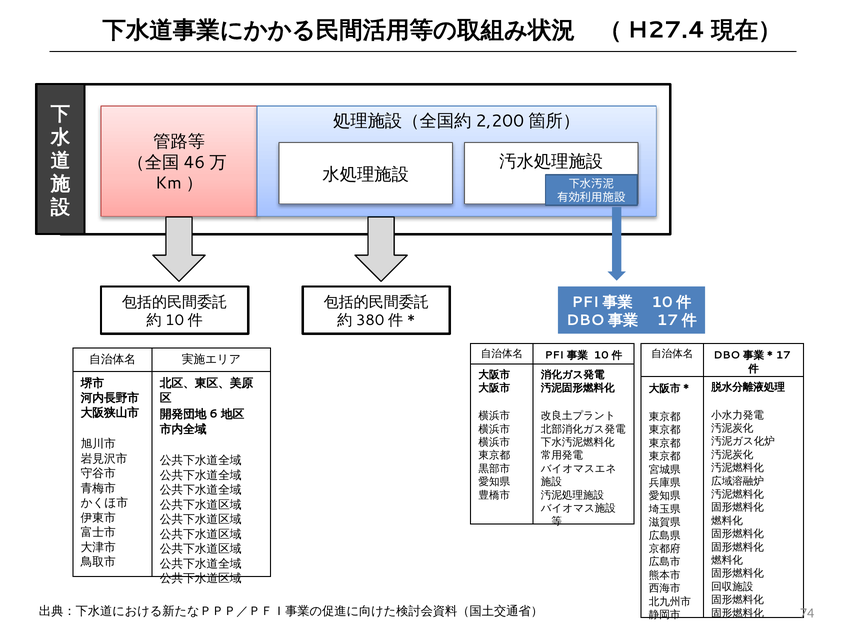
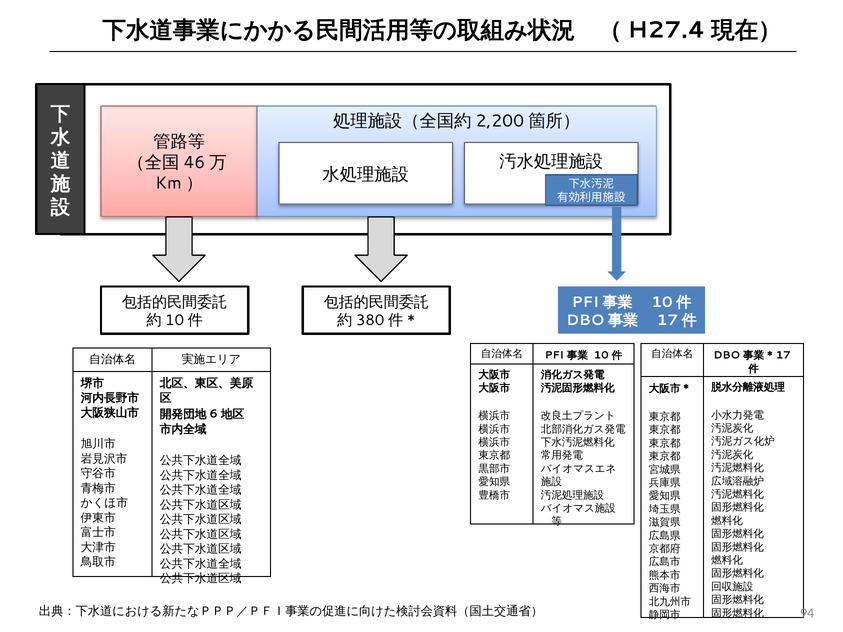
74: 74 -> 94 (807, 613)
